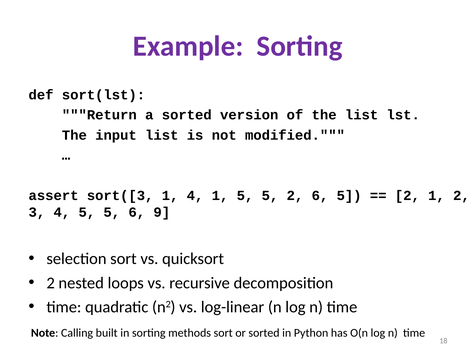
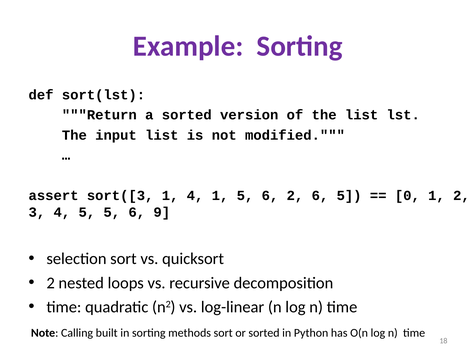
1 5 5: 5 -> 6 (270, 195)
2: 2 -> 0 (407, 195)
